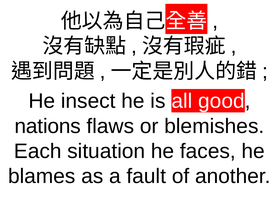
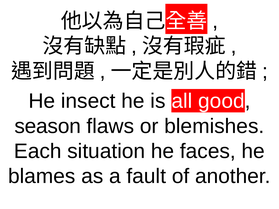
nations: nations -> season (48, 126)
